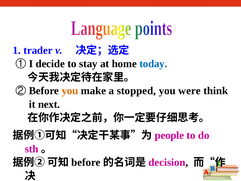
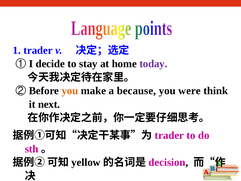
today colour: blue -> purple (153, 64)
stopped: stopped -> because (136, 91)
people: people -> trader (169, 135)
before: before -> yellow (86, 162)
